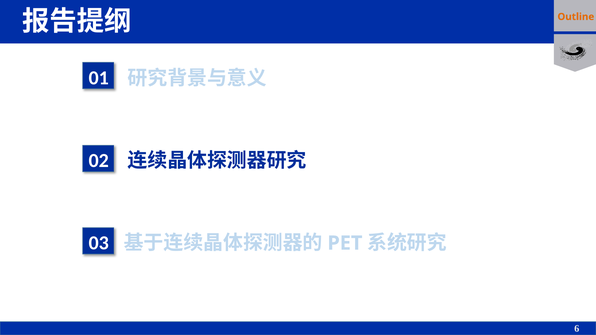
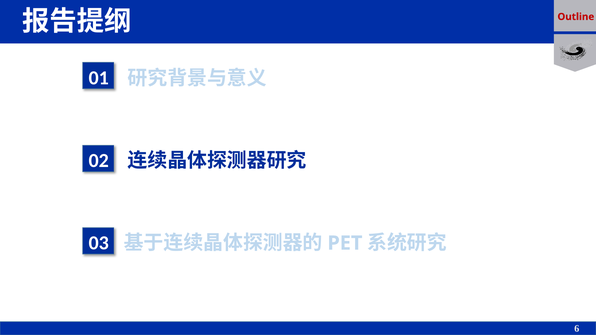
Outline colour: orange -> red (576, 17)
